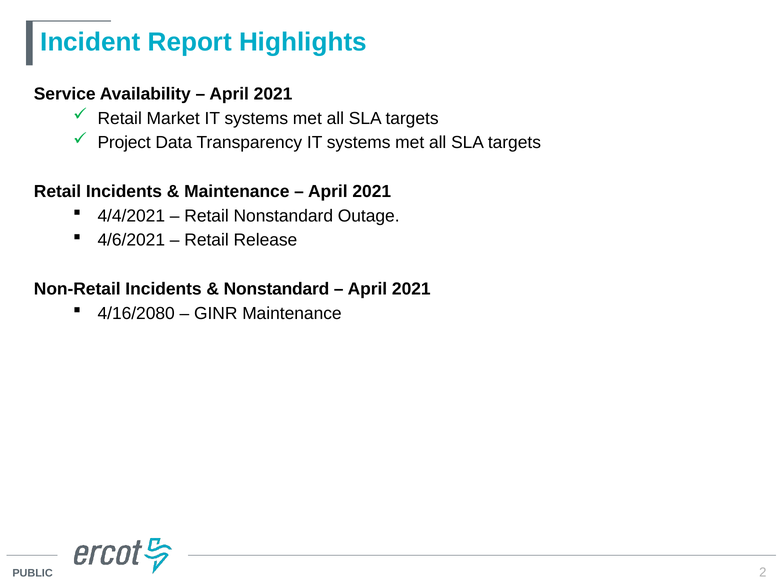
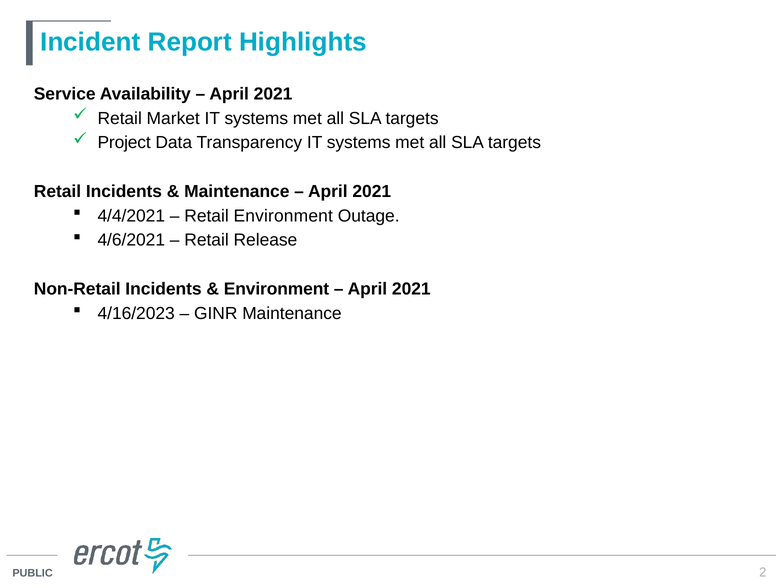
Retail Nonstandard: Nonstandard -> Environment (283, 216)
Nonstandard: Nonstandard -> Environment (276, 289)
4/16/2080: 4/16/2080 -> 4/16/2023 (136, 313)
